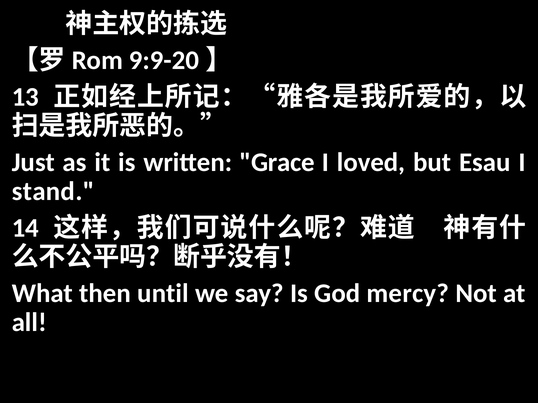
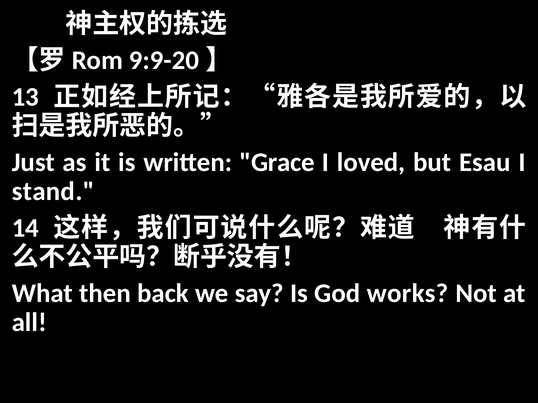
until: until -> back (163, 294)
mercy: mercy -> works (408, 294)
